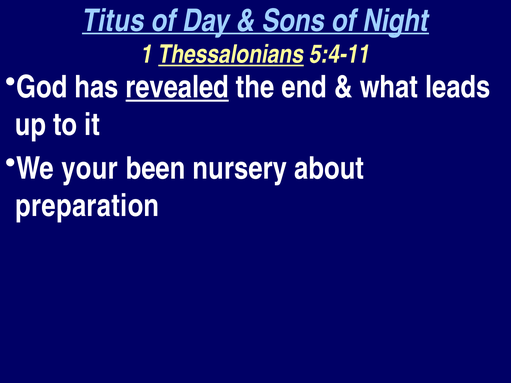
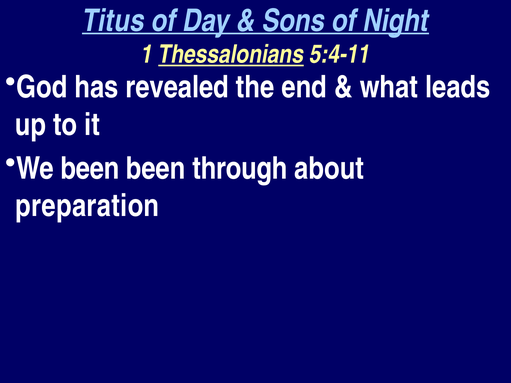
revealed underline: present -> none (177, 87)
We your: your -> been (90, 169)
nursery: nursery -> through (240, 169)
